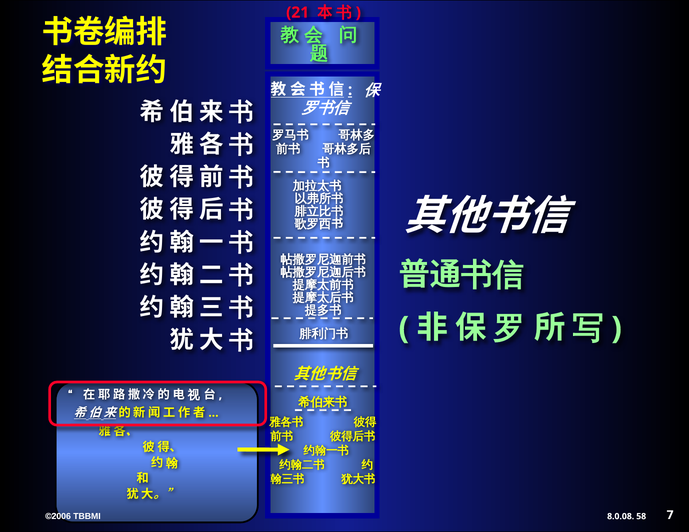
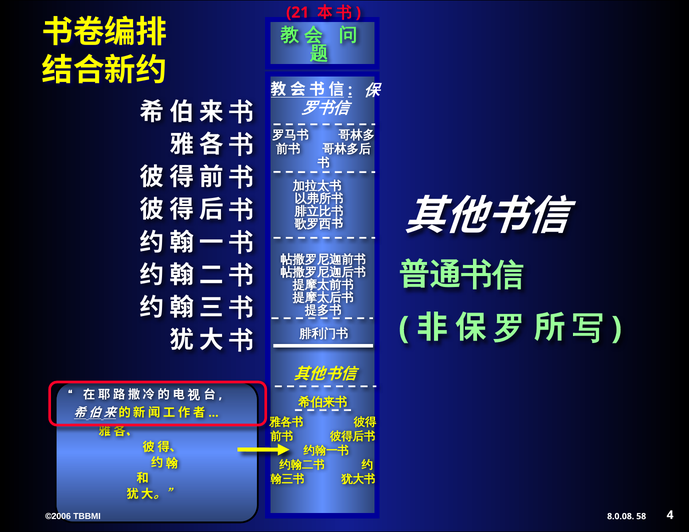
7: 7 -> 4 (670, 515)
